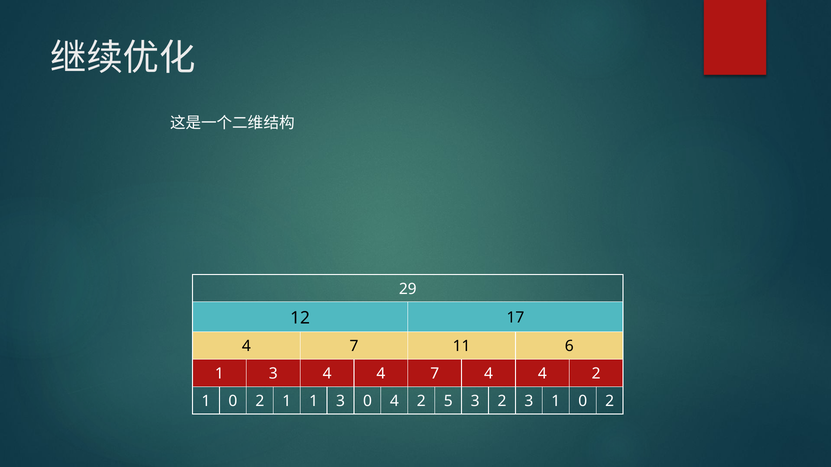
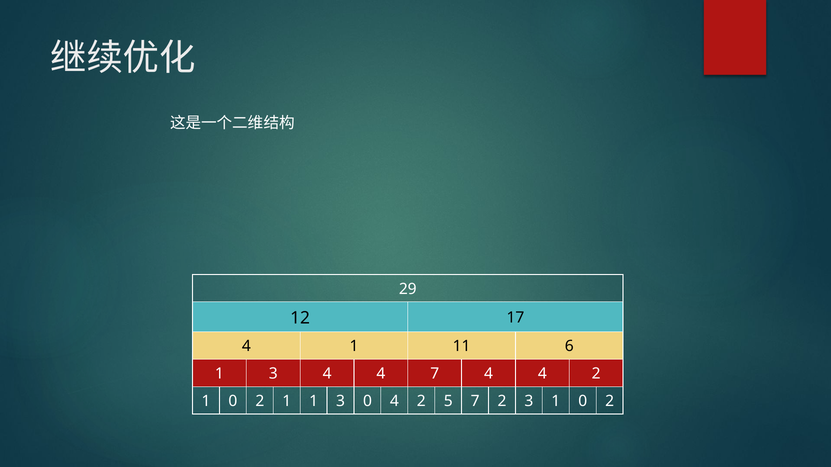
7: 7 -> 1 (354, 347)
5 3: 3 -> 7 (475, 402)
